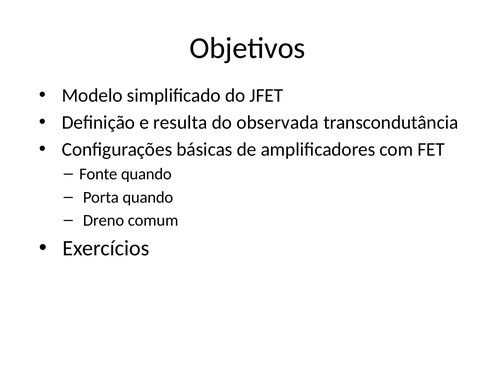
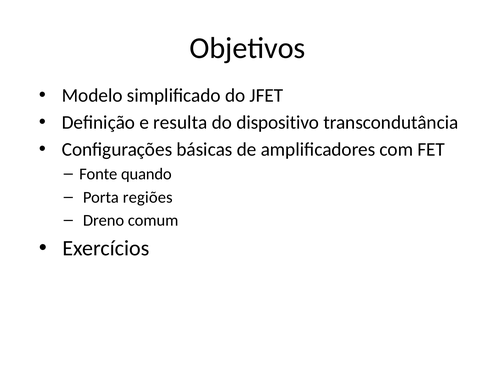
observada: observada -> dispositivo (278, 122)
Porta quando: quando -> regiões (148, 197)
